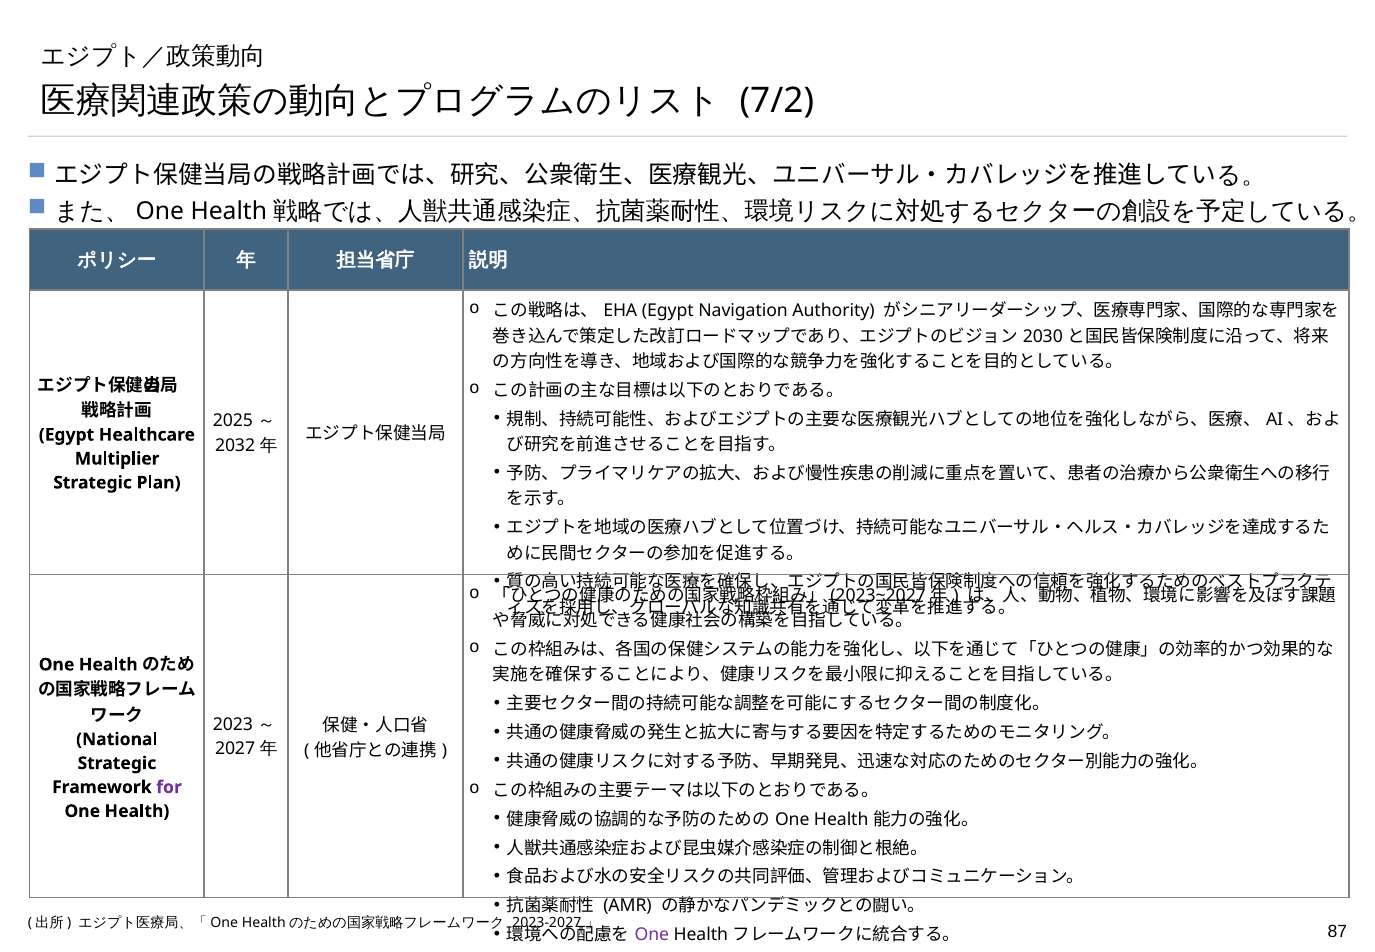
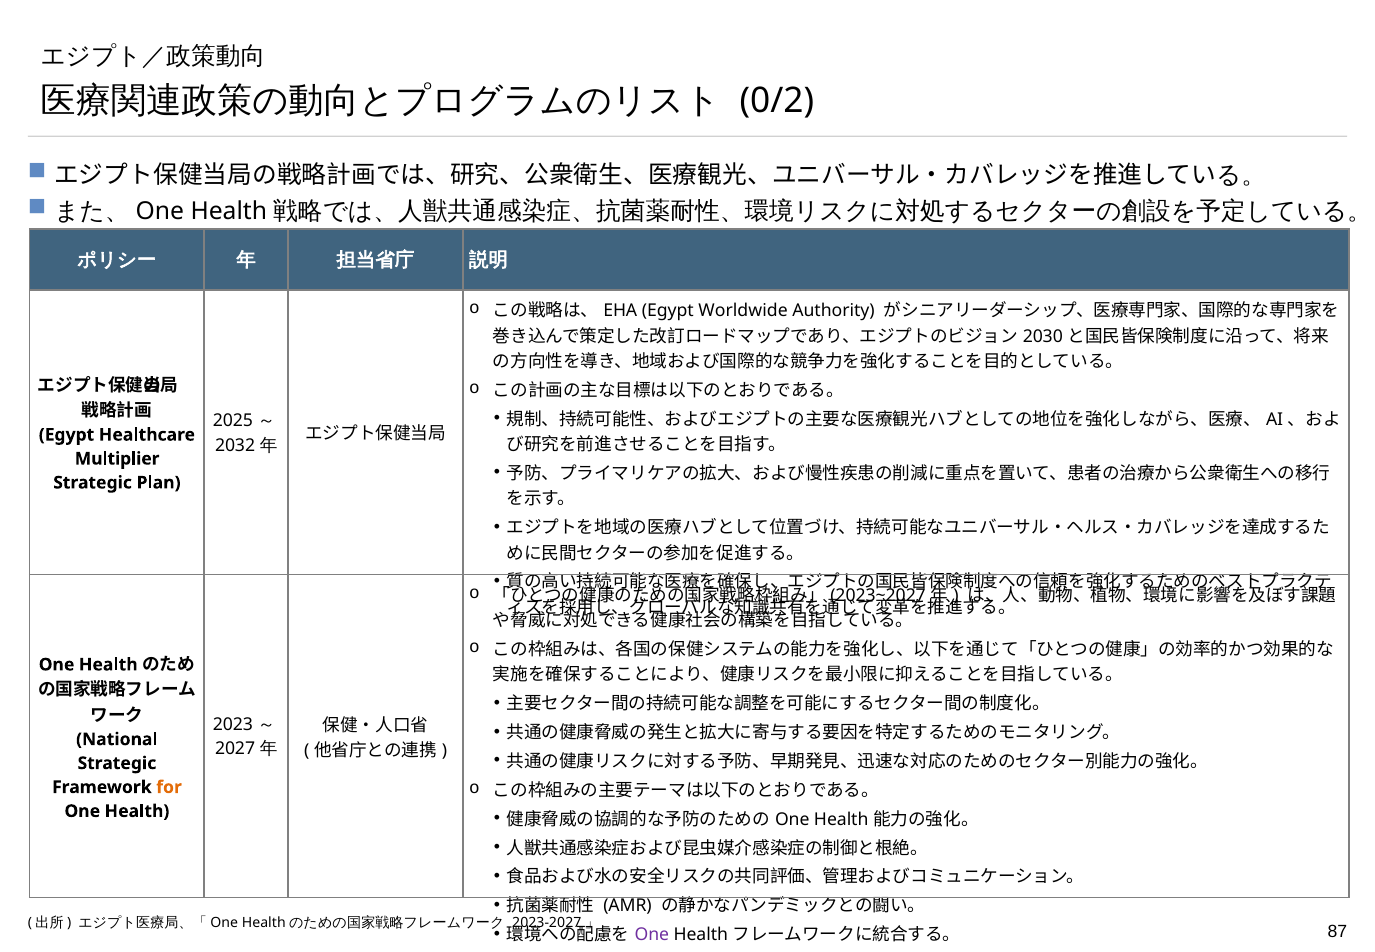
7/2: 7/2 -> 0/2 (777, 101)
Navigation: Navigation -> Worldwide (743, 311)
for colour: purple -> orange (169, 787)
